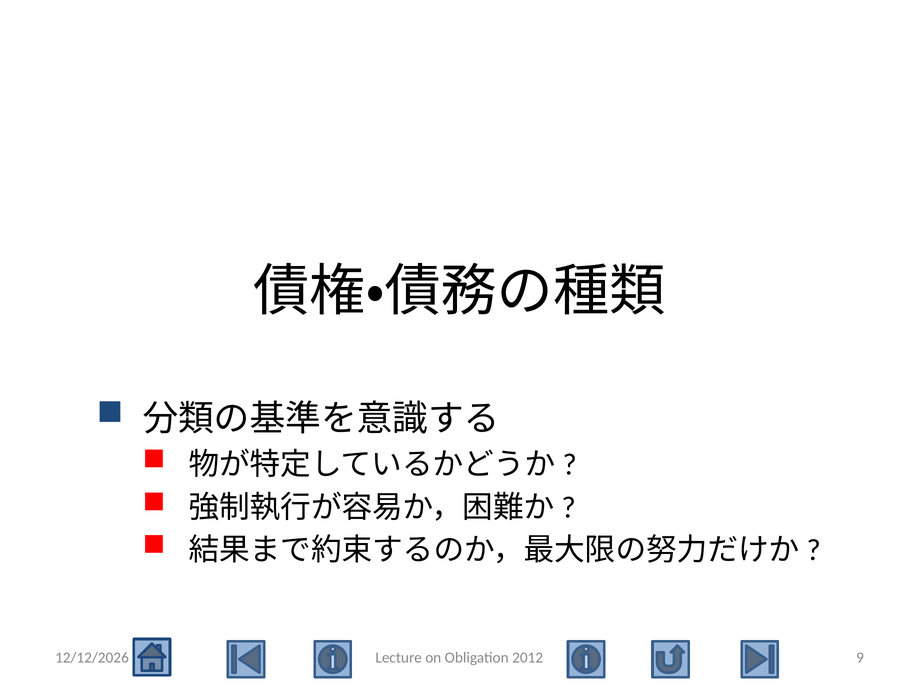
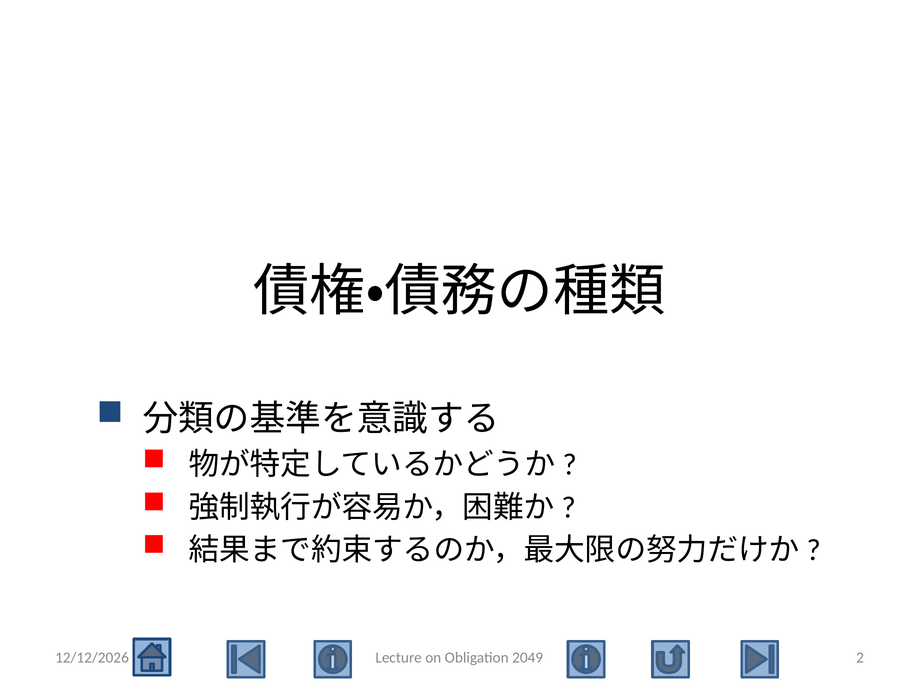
2012: 2012 -> 2049 (528, 658)
9: 9 -> 2 (860, 658)
